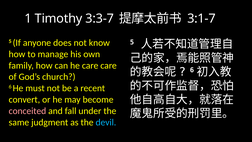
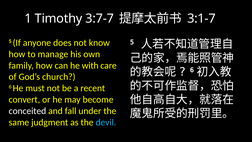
3:3-7: 3:3-7 -> 3:7-7 (100, 18)
he care: care -> with (90, 65)
conceited colour: pink -> white (27, 111)
